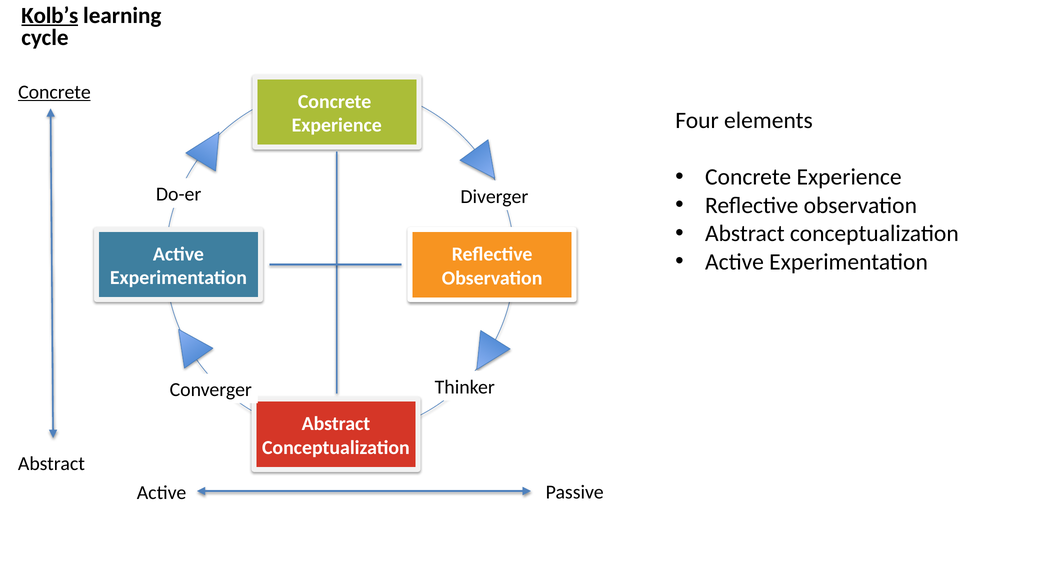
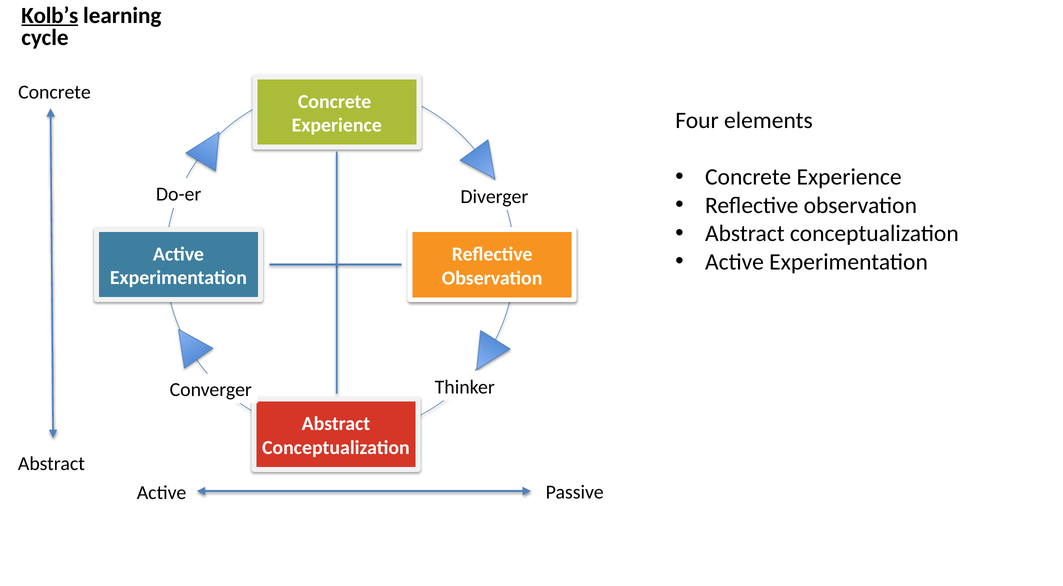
Concrete underline: present -> none (55, 92)
